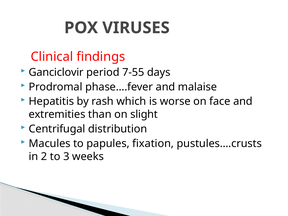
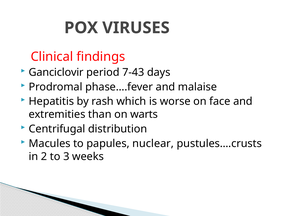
7-55: 7-55 -> 7-43 (133, 72)
slight: slight -> warts (144, 114)
fixation: fixation -> nuclear (153, 144)
